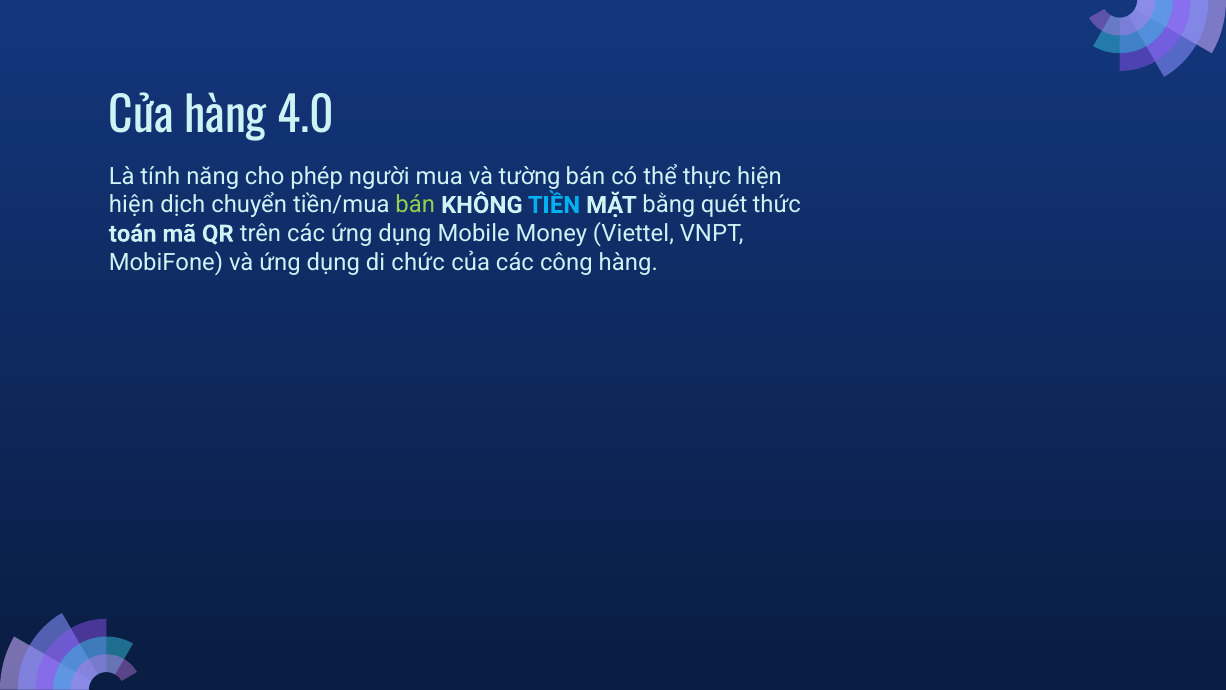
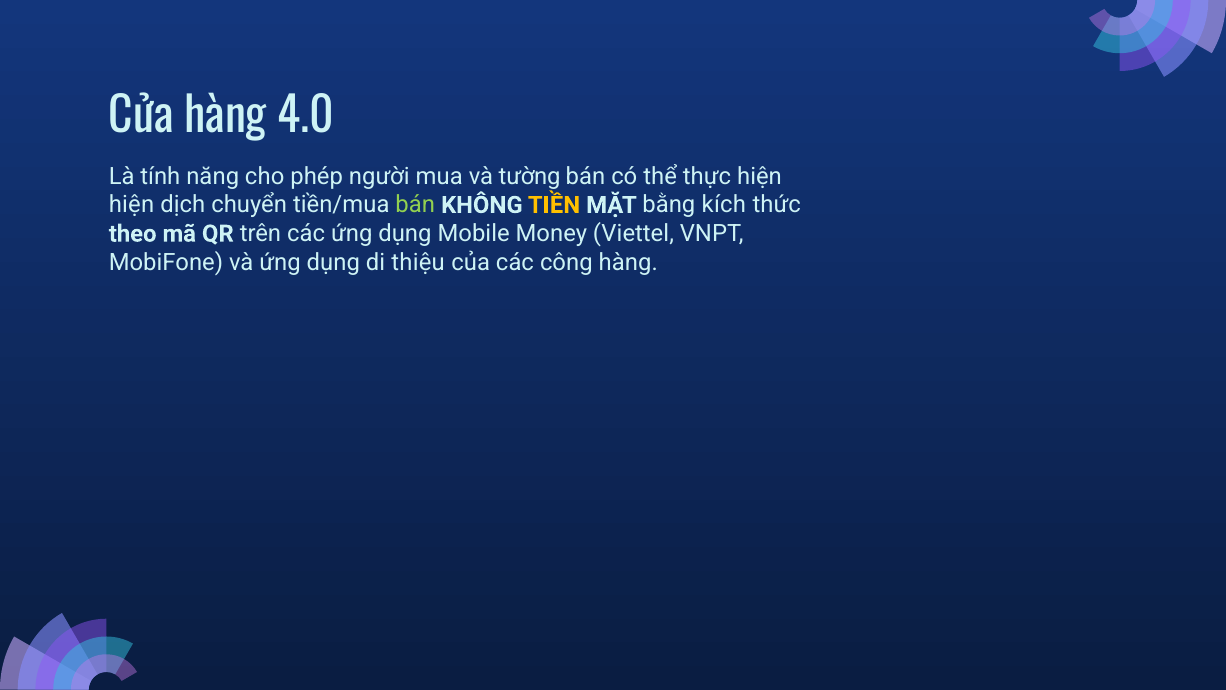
TIỀN colour: light blue -> yellow (554, 205)
quét: quét -> kích (724, 205)
toán: toán -> theo (133, 234)
chức: chức -> thiệu (418, 262)
